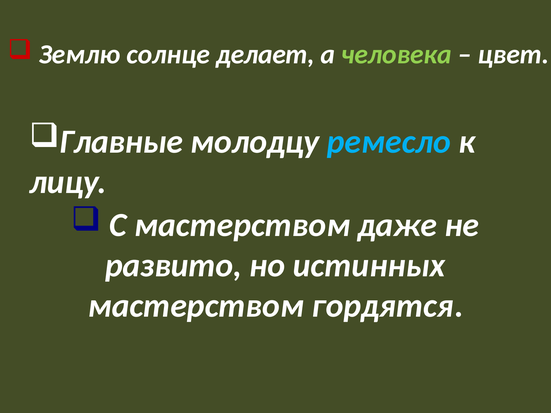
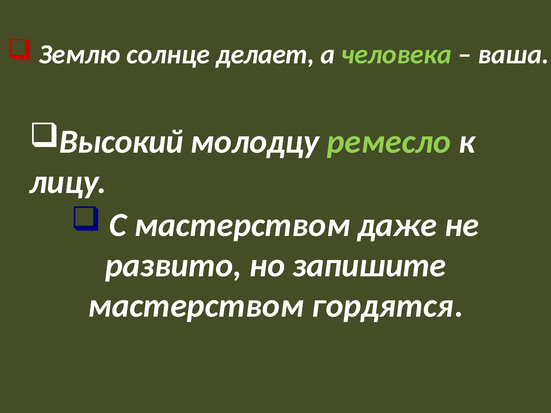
цвет: цвет -> ваша (513, 54)
Главные: Главные -> Высокий (121, 142)
ремесло colour: light blue -> light green (389, 142)
истинных: истинных -> запишите (369, 266)
